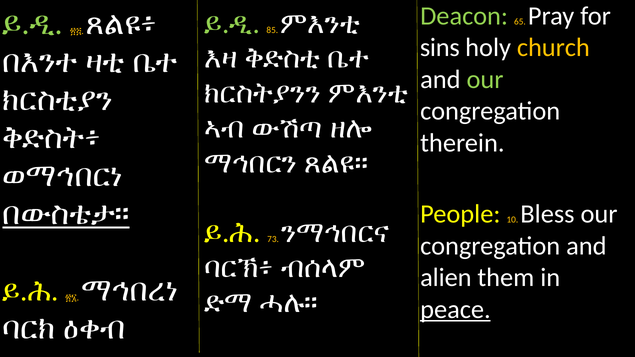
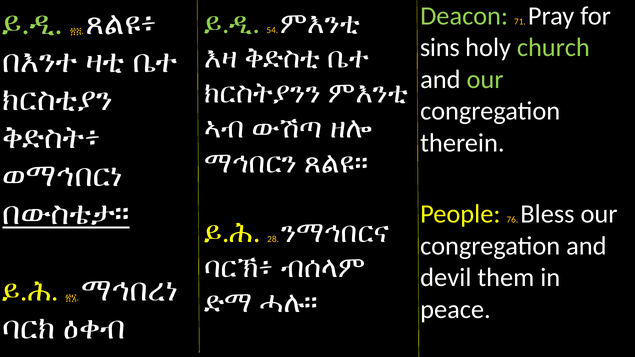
65: 65 -> 71 (520, 22)
85: 85 -> 54 (272, 30)
church colour: yellow -> light green (553, 48)
10: 10 -> 76 (512, 220)
73: 73 -> 28 (273, 239)
alien: alien -> devil (446, 278)
peace underline: present -> none (455, 310)
